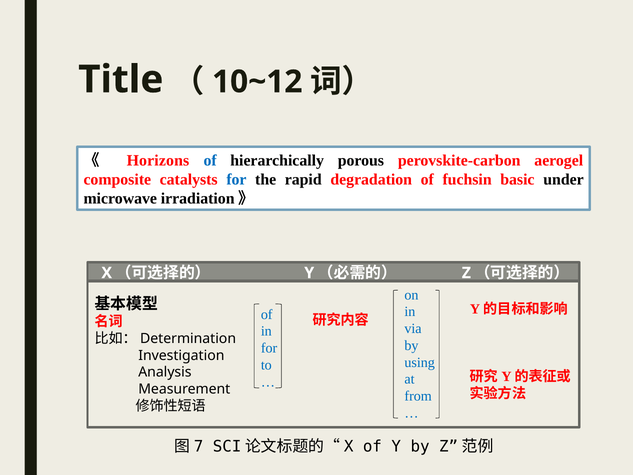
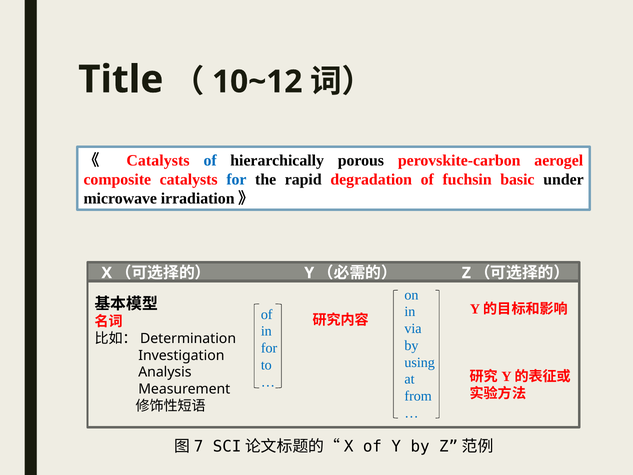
Horizons: Horizons -> Catalysts (158, 160)
